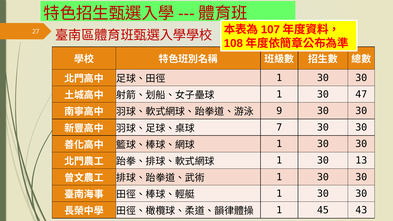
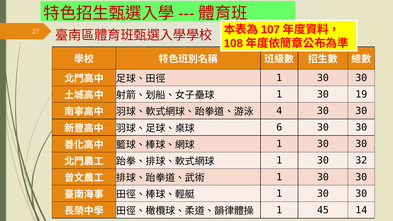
47: 47 -> 19 (361, 94)
9: 9 -> 4 (279, 111)
7: 7 -> 6 (279, 127)
13: 13 -> 32 (361, 161)
43: 43 -> 14 (361, 210)
